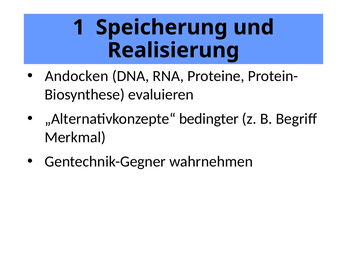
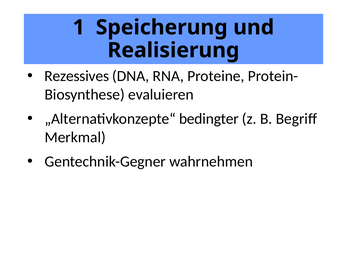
Andocken: Andocken -> Rezessives (77, 76)
